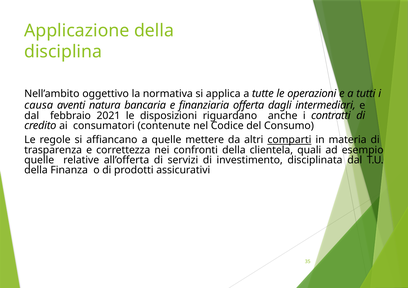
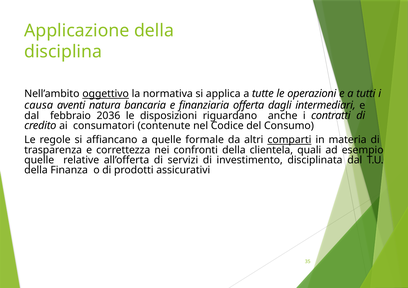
oggettivo underline: none -> present (106, 94)
2021: 2021 -> 2036 (108, 116)
mettere: mettere -> formale (205, 140)
